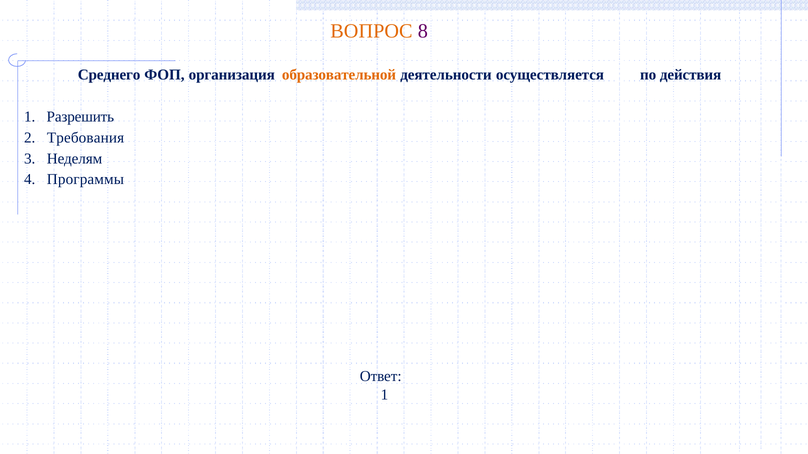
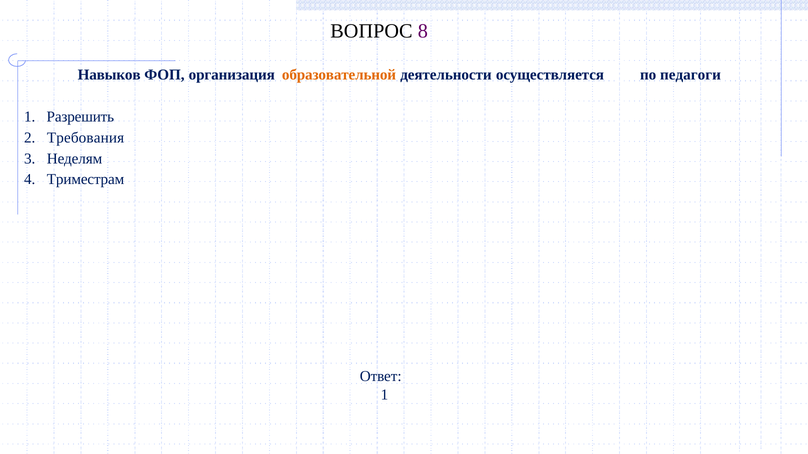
ВОПРОС colour: orange -> black (371, 31)
Среднего: Среднего -> Навыков (109, 75)
действия: действия -> педагоги (691, 75)
Программы: Программы -> Триместрам (86, 180)
